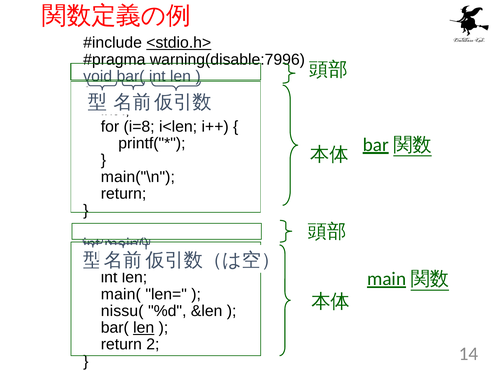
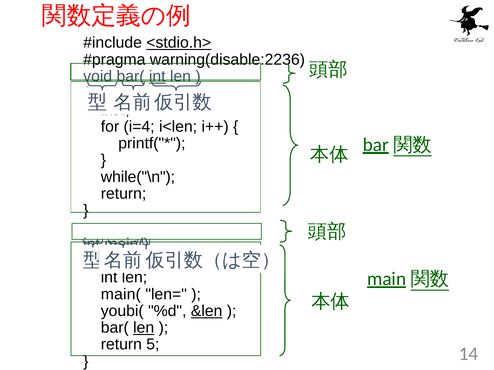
warning(disable:7996: warning(disable:7996 -> warning(disable:2236 (227, 60)
int underline: none -> present (157, 76)
i=8: i=8 -> i=4 (139, 127)
main("\n: main("\n -> while("\n (138, 177)
nissu(: nissu( -> youbi( (122, 311)
&len underline: none -> present (207, 311)
2: 2 -> 5 (153, 345)
